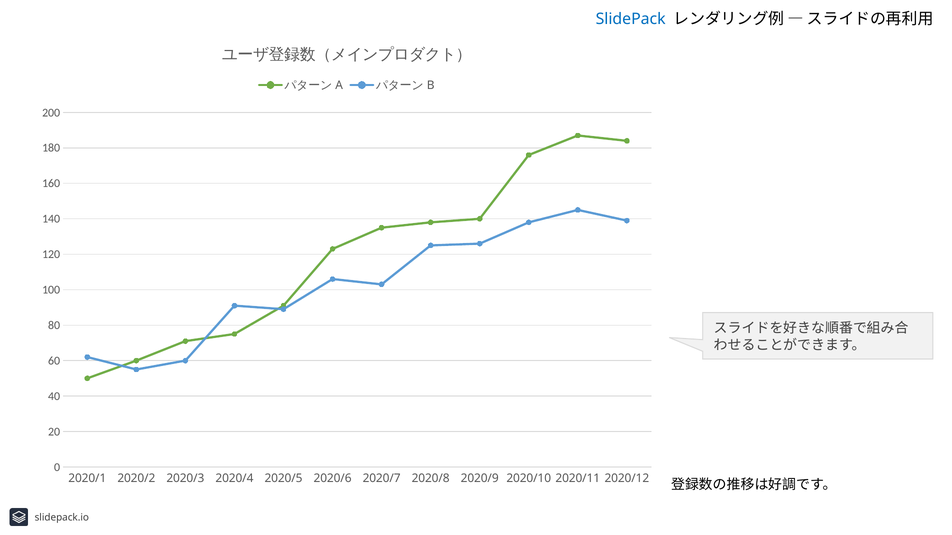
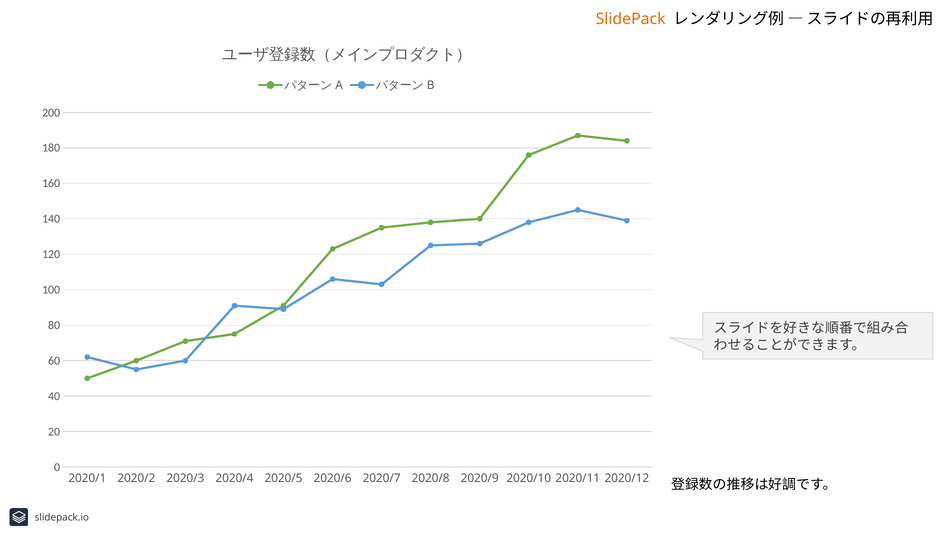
SlidePack colour: blue -> orange (631, 19)
